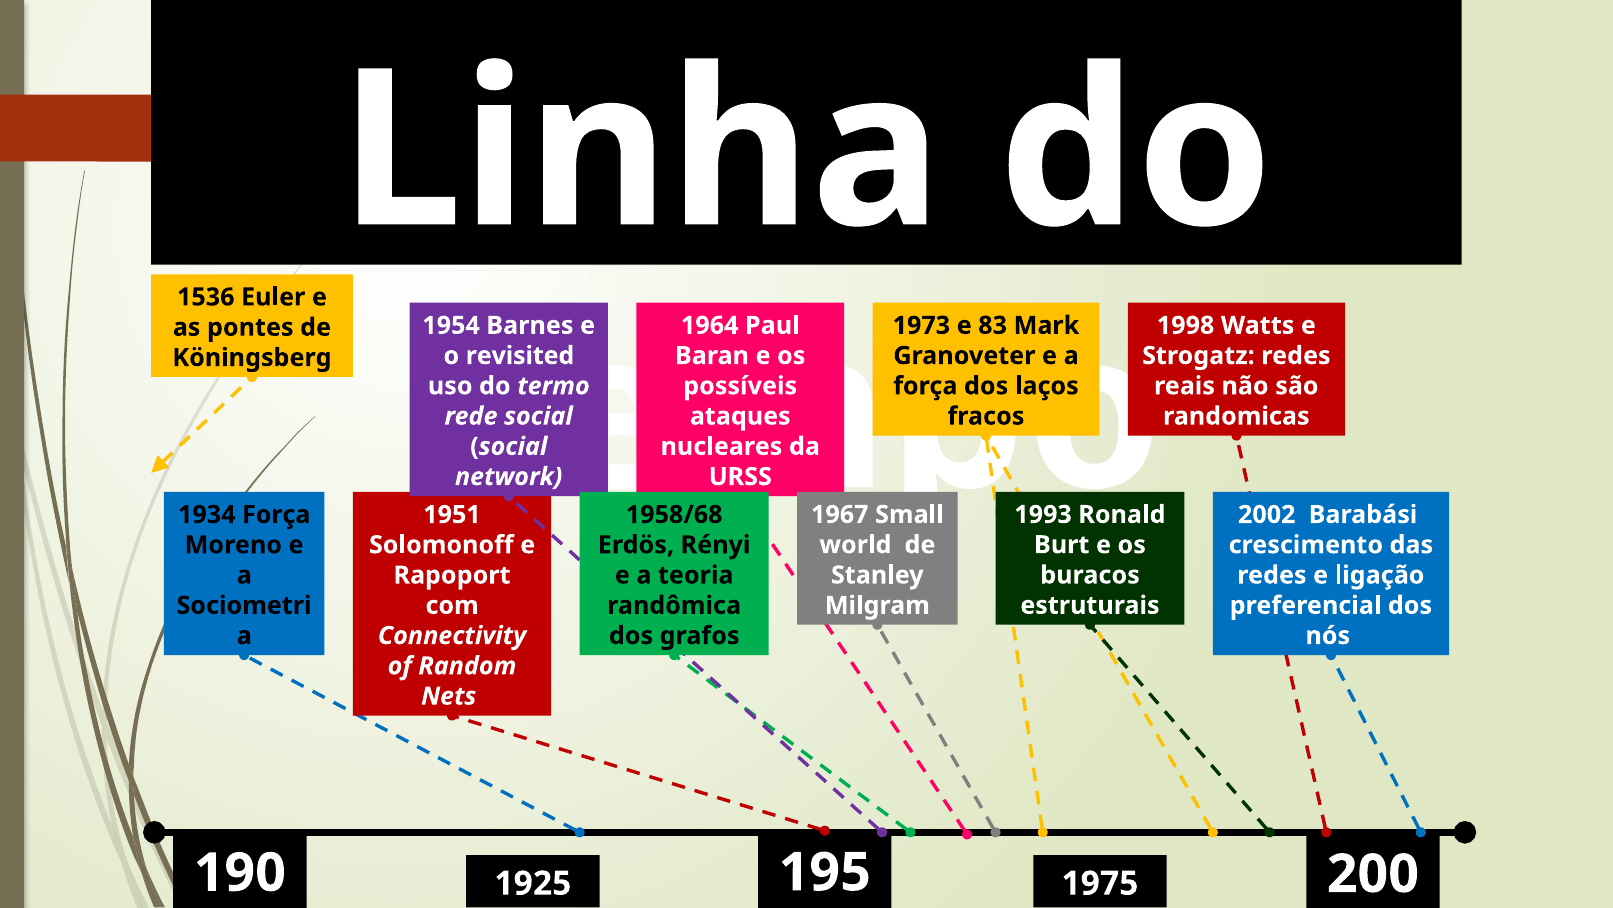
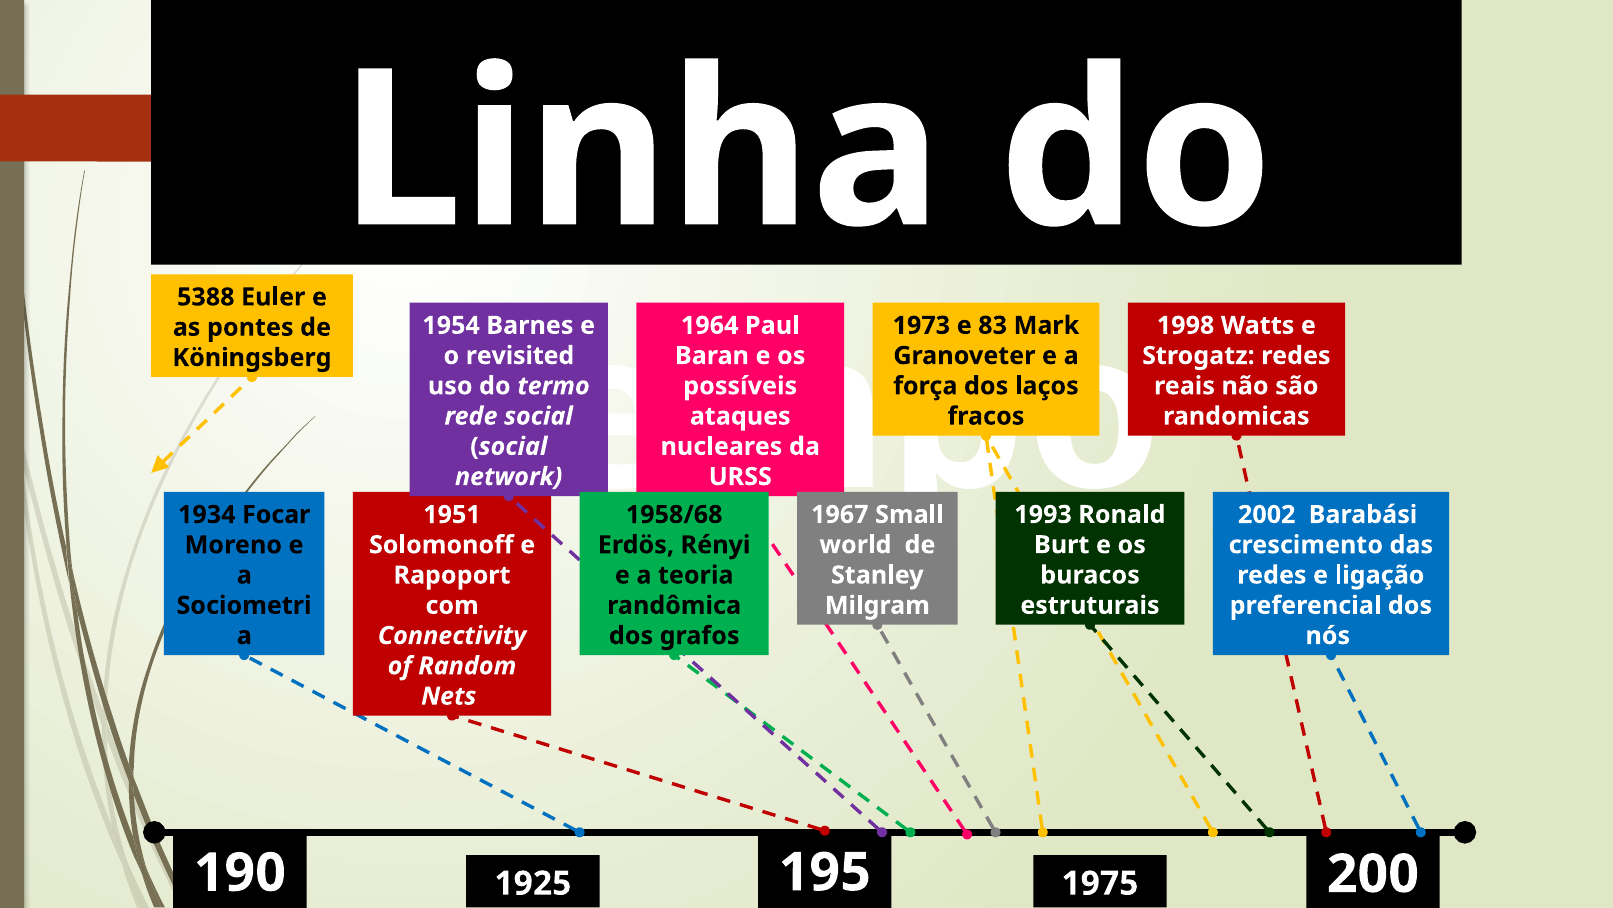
1536: 1536 -> 5388 (206, 297)
1934 Força: Força -> Focar (276, 514)
